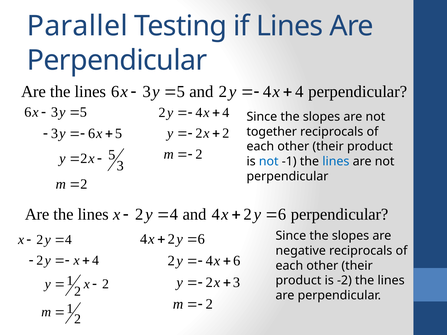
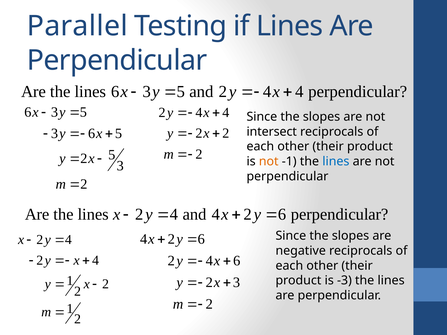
together: together -> intersect (272, 132)
not colour: blue -> orange (269, 162)
-2: -2 -> -3 (344, 281)
